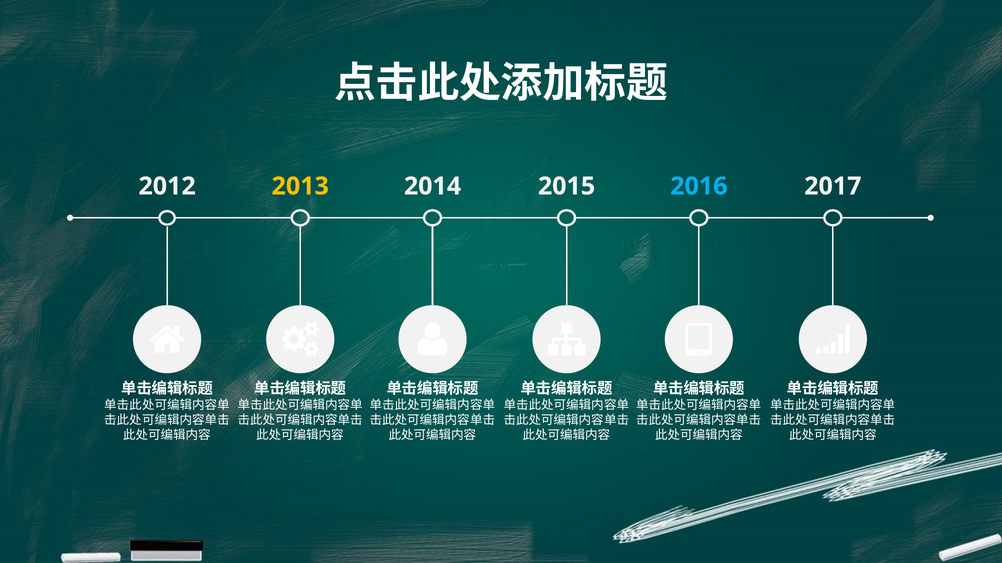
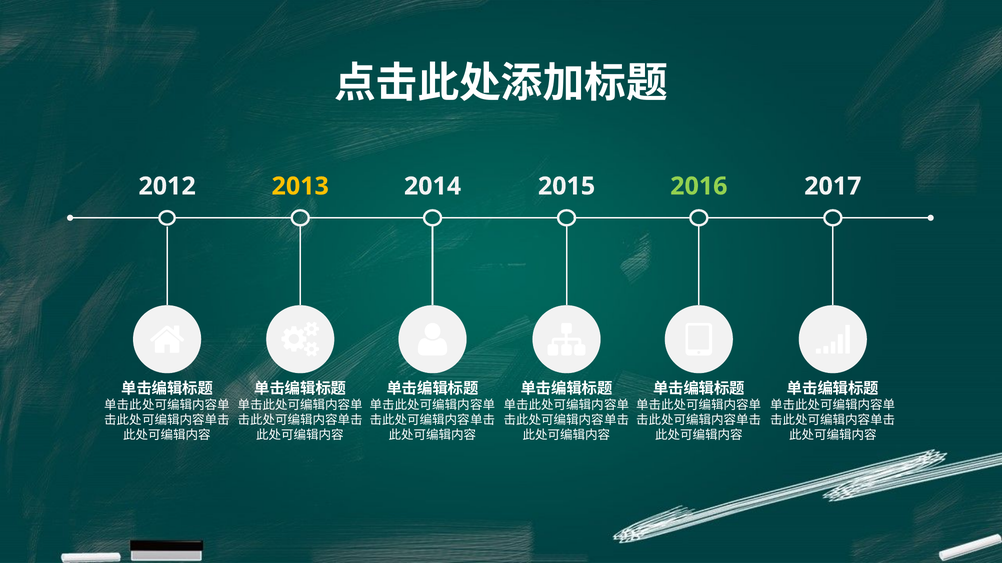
2016 colour: light blue -> light green (699, 186)
